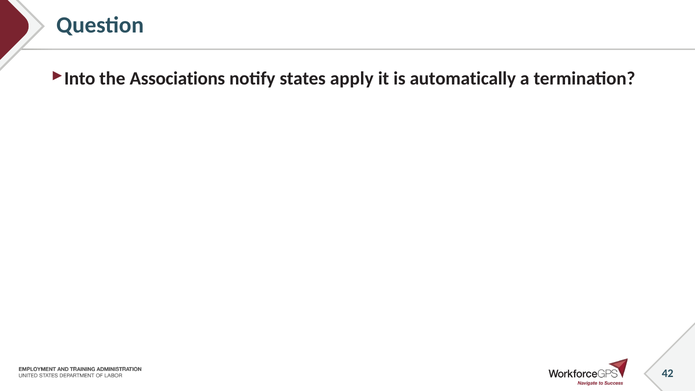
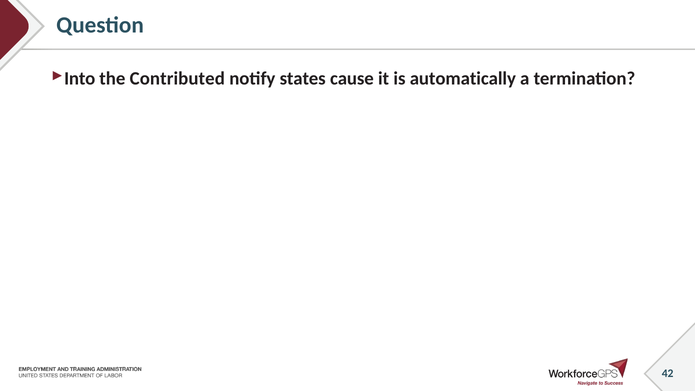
Associations: Associations -> Contributed (177, 78)
apply: apply -> cause (352, 78)
